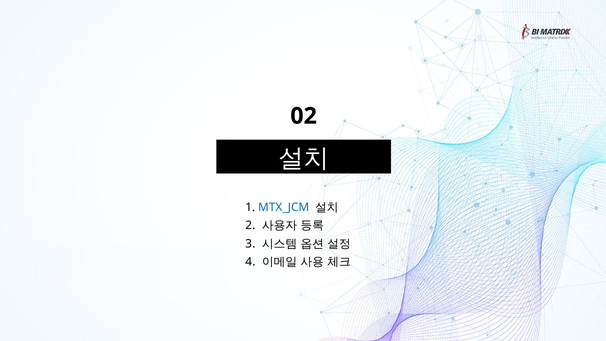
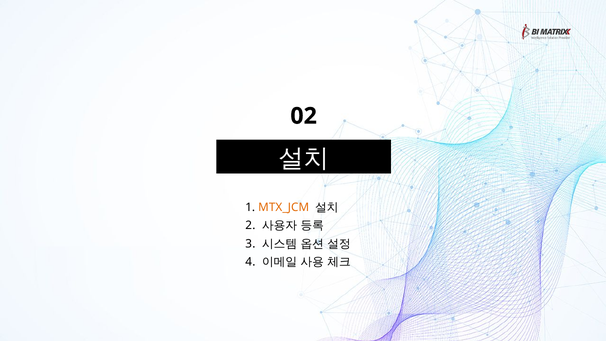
MTX_JCM colour: blue -> orange (284, 207)
